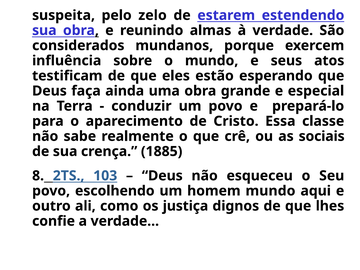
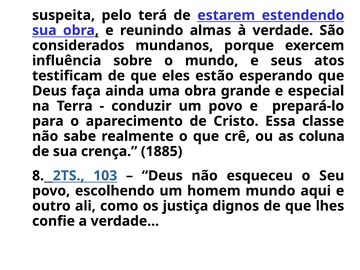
zelo: zelo -> terá (153, 15)
sociais: sociais -> coluna (322, 136)
